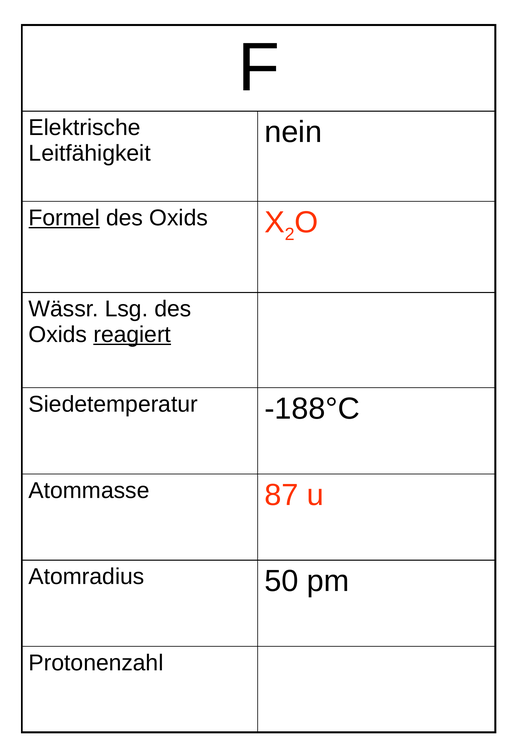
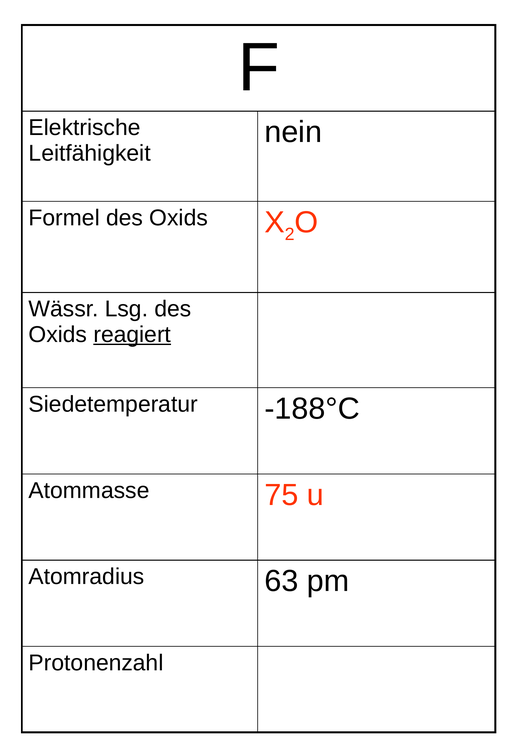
Formel underline: present -> none (64, 218)
87: 87 -> 75 (281, 495)
50: 50 -> 63 (281, 581)
